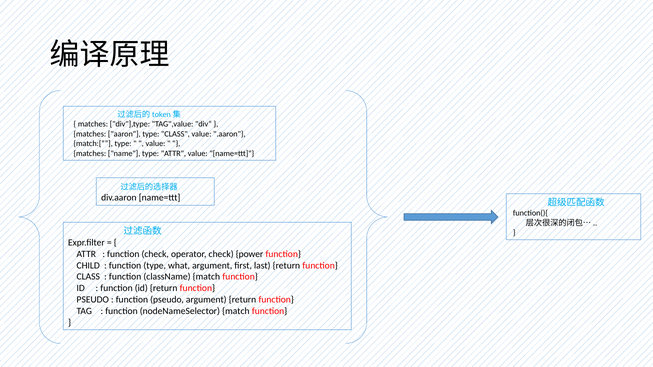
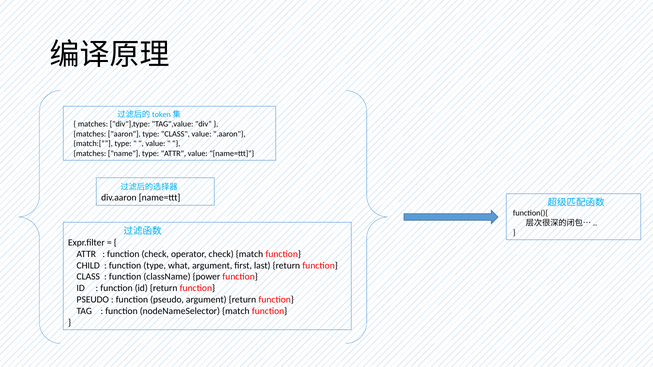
check power: power -> match (250, 254)
className match: match -> power (206, 277)
